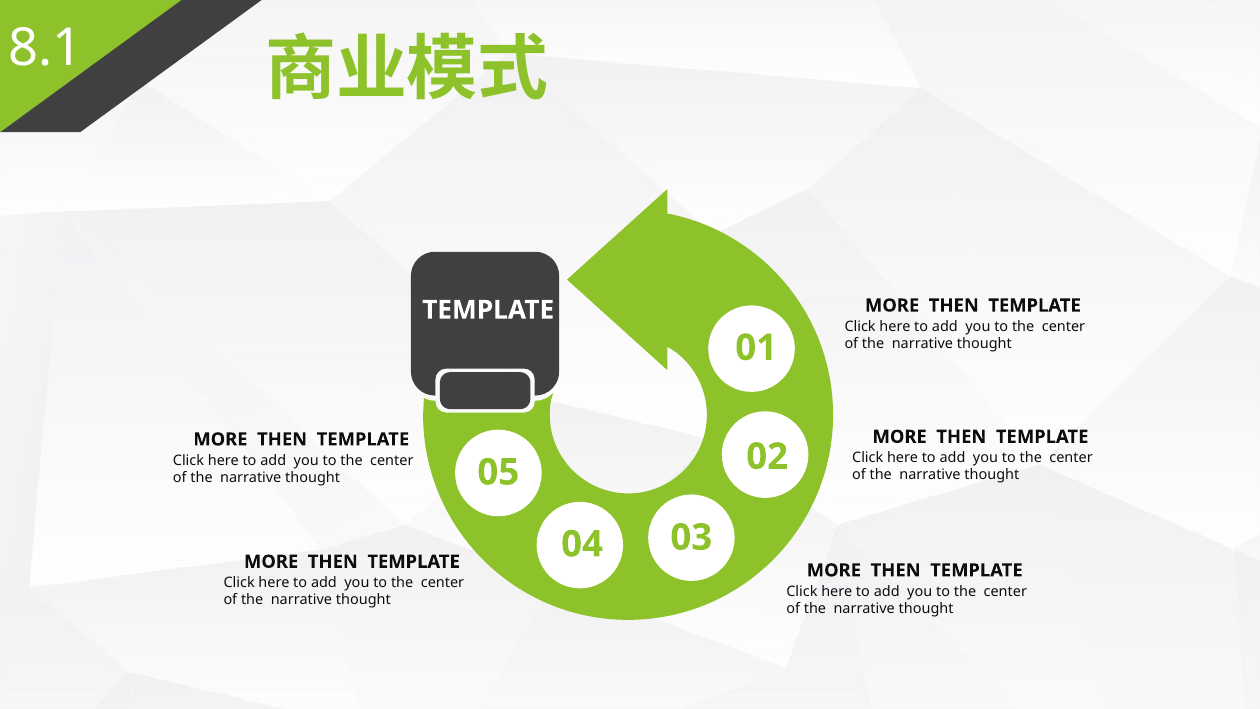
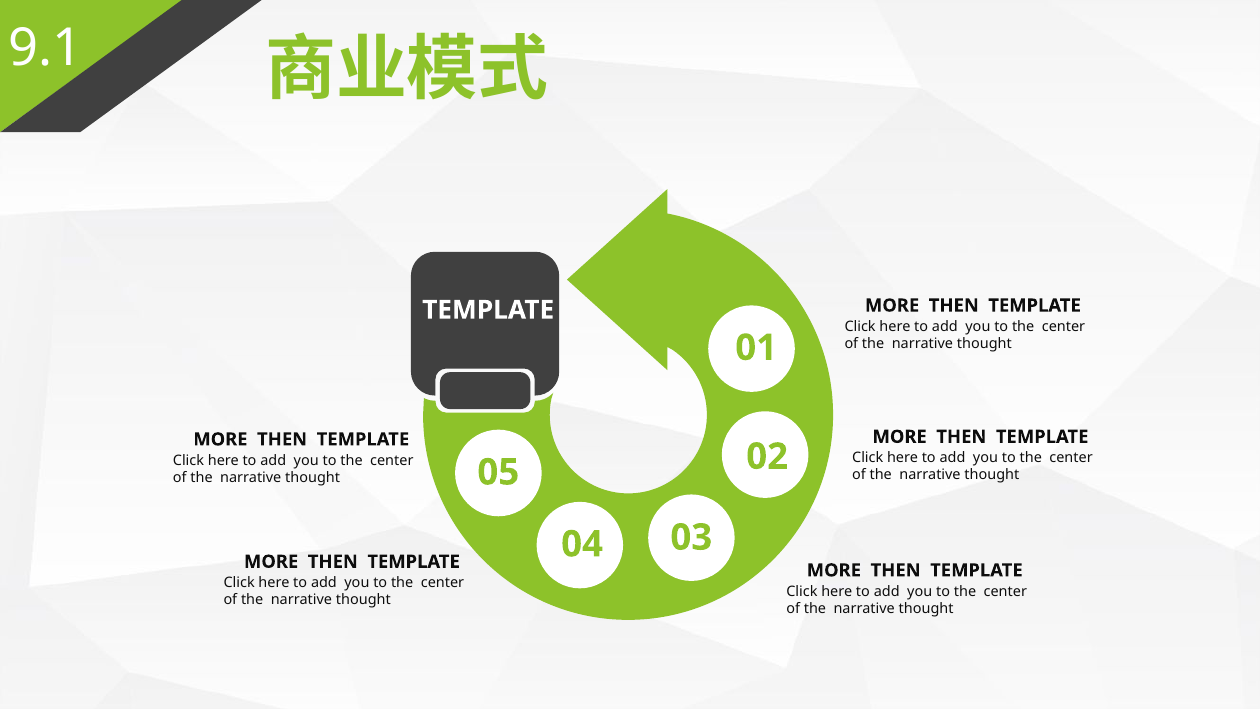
8.1: 8.1 -> 9.1 (45, 48)
